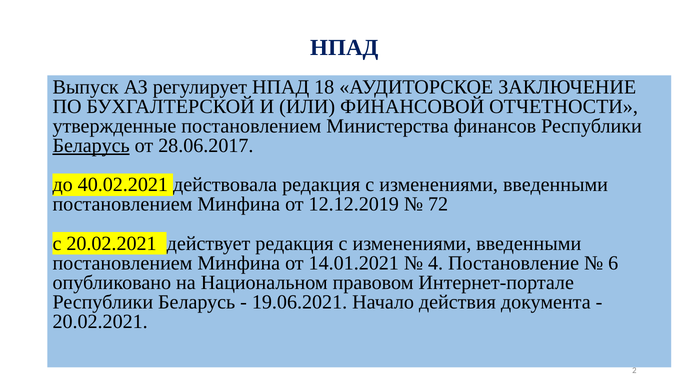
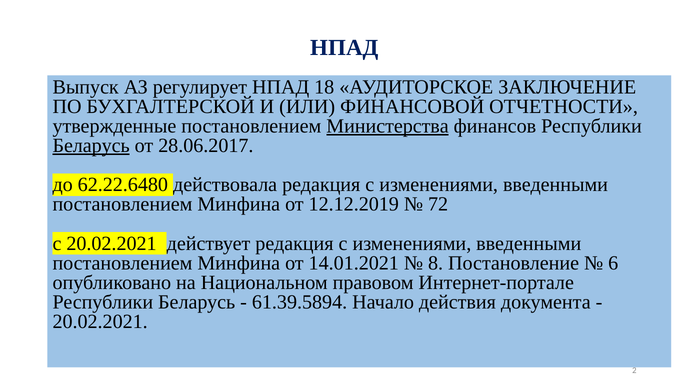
Министерства underline: none -> present (388, 126)
40.02.2021: 40.02.2021 -> 62.22.6480 (123, 185)
4: 4 -> 8 (436, 263)
19.06.2021: 19.06.2021 -> 61.39.5894 (300, 302)
